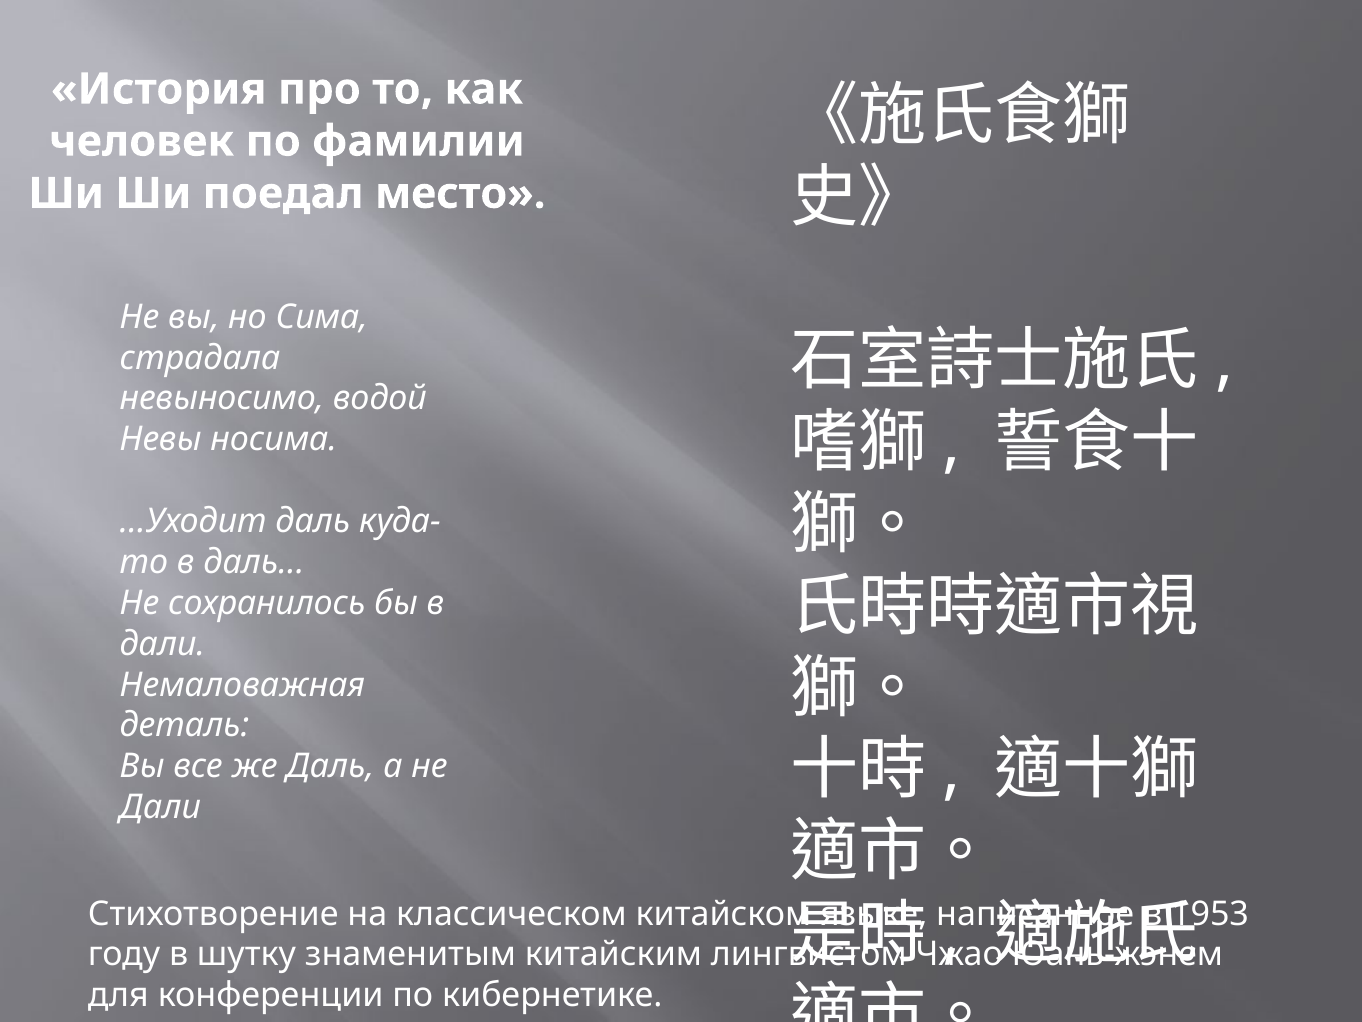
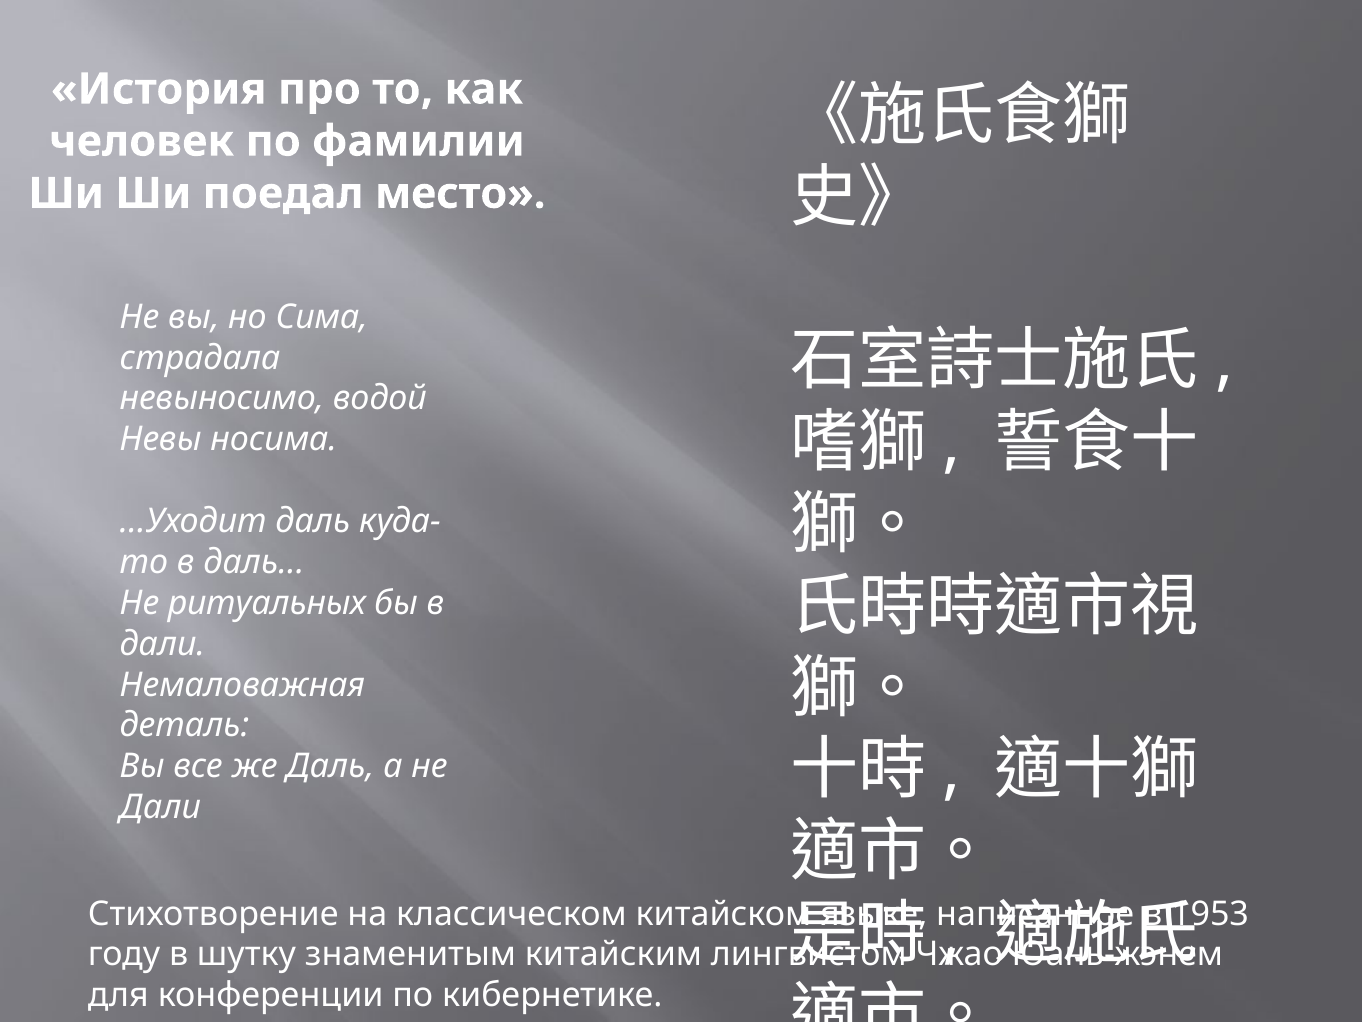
сохранилось: сохранилось -> ритуальных (267, 603)
